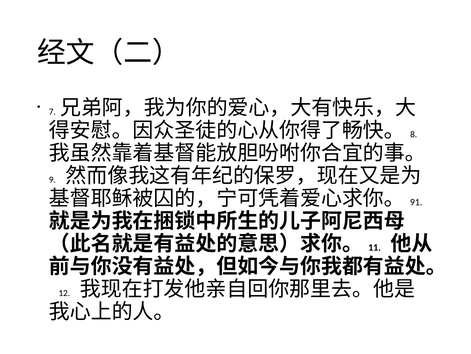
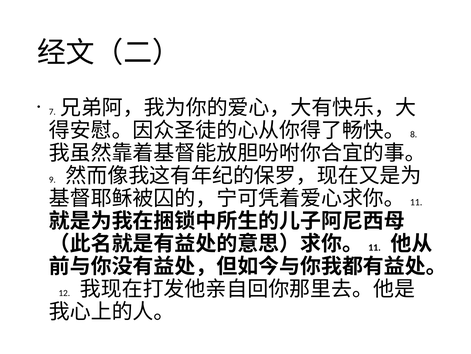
91: 91 -> 11 (416, 202)
